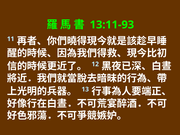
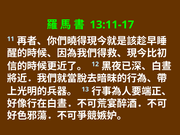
13:11-93: 13:11-93 -> 13:11-17 (112, 25)
